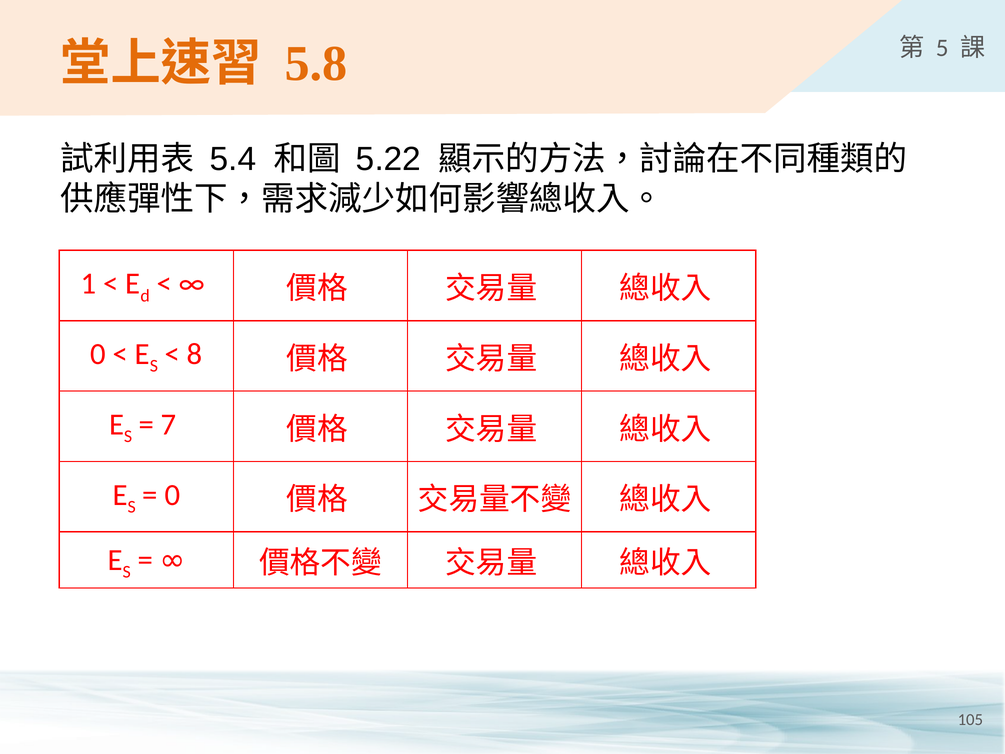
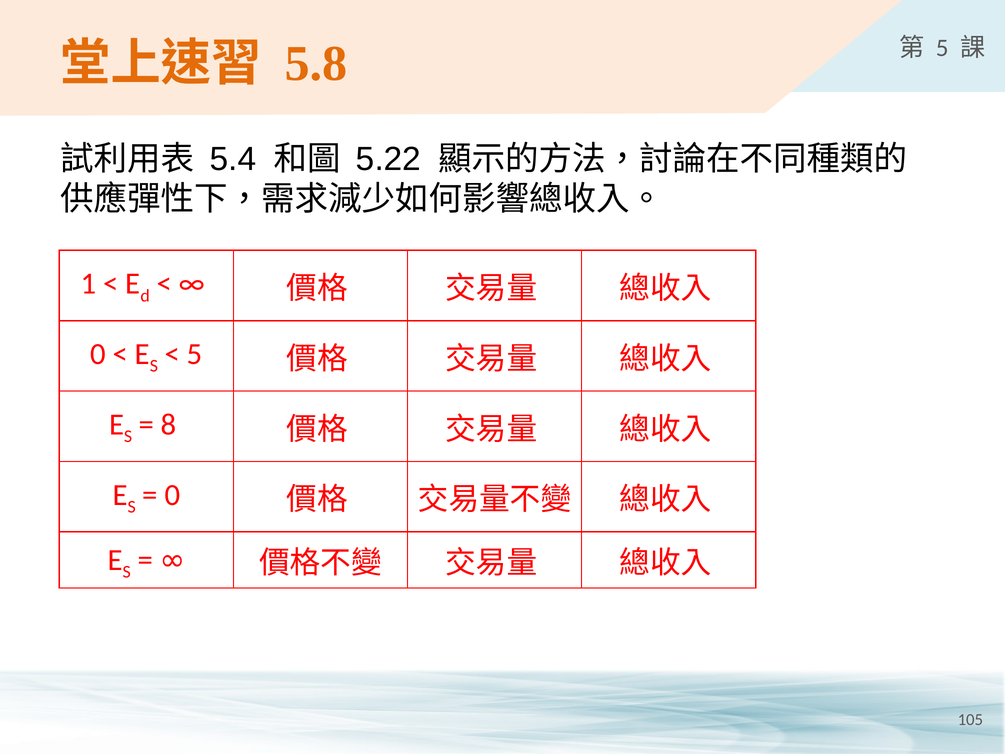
8: 8 -> 5 (195, 354)
7: 7 -> 8 (169, 424)
